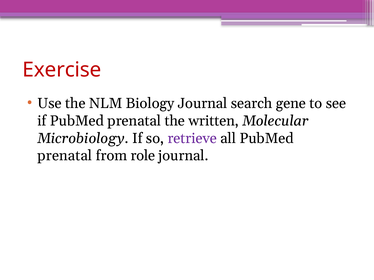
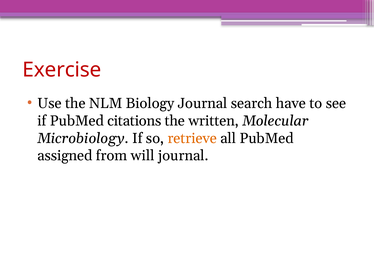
gene: gene -> have (291, 104)
if PubMed prenatal: prenatal -> citations (134, 121)
retrieve colour: purple -> orange (192, 139)
prenatal: prenatal -> assigned (65, 156)
role: role -> will (143, 156)
